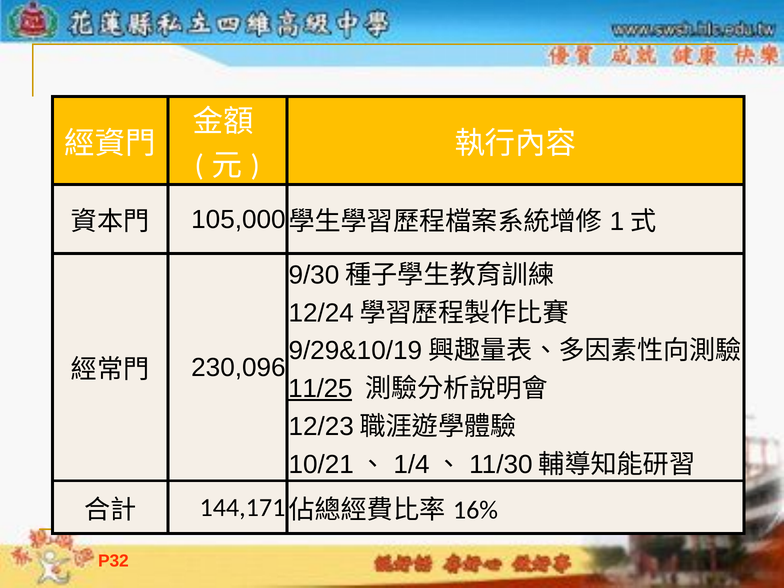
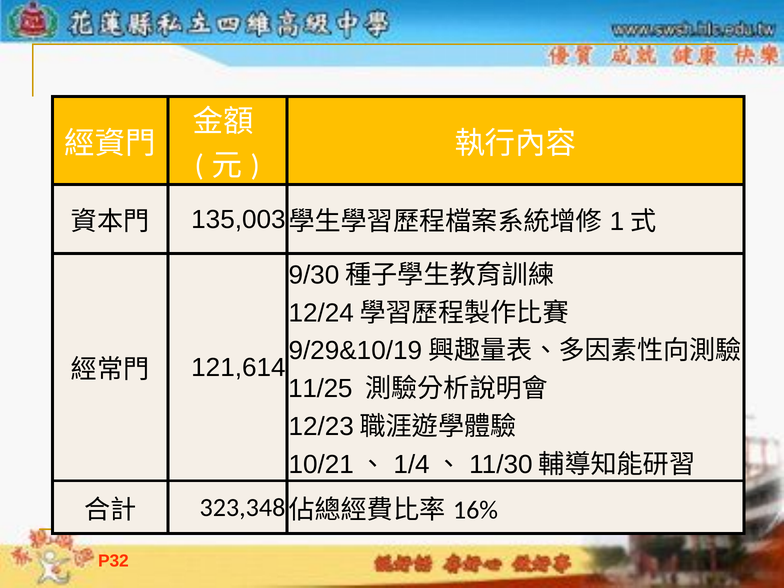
105,000: 105,000 -> 135,003 (238, 219)
230,096: 230,096 -> 121,614 (238, 368)
11/25 underline: present -> none (320, 389)
144,171: 144,171 -> 323,348 (242, 507)
